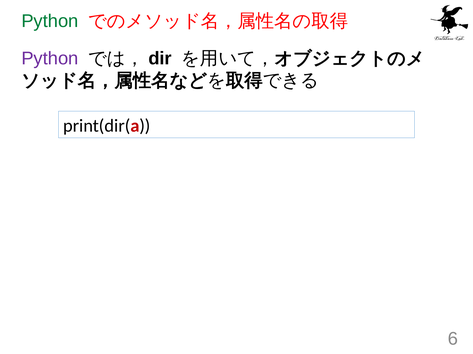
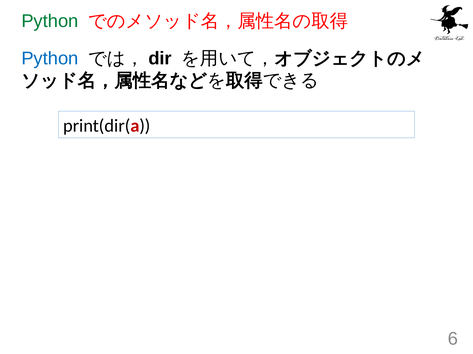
Python colour: purple -> blue (50, 58)
